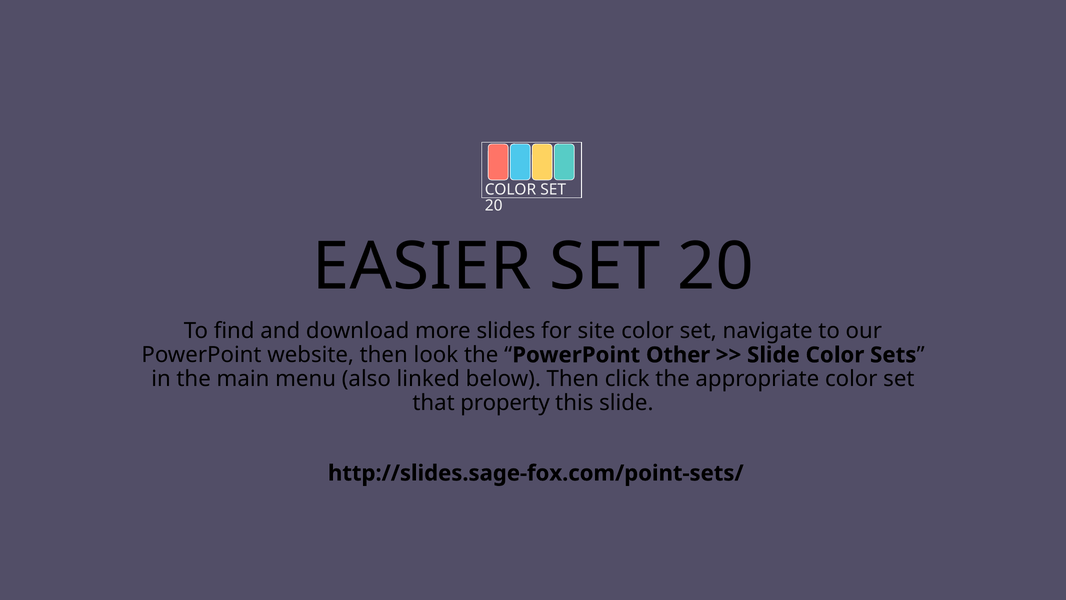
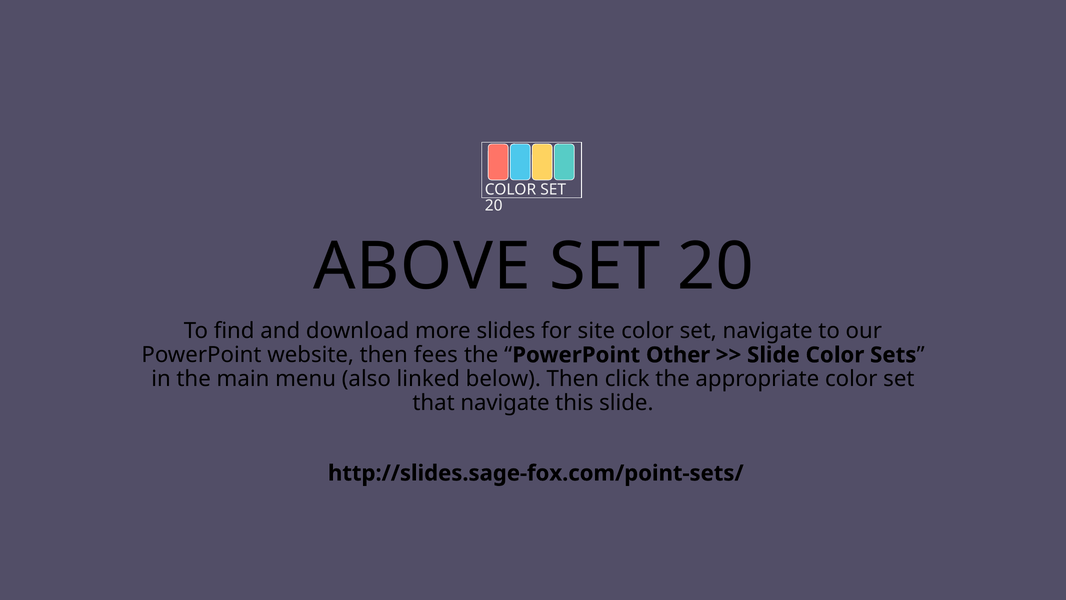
EASIER: EASIER -> ABOVE (422, 266)
look: look -> fees (436, 355)
that property: property -> navigate (505, 403)
